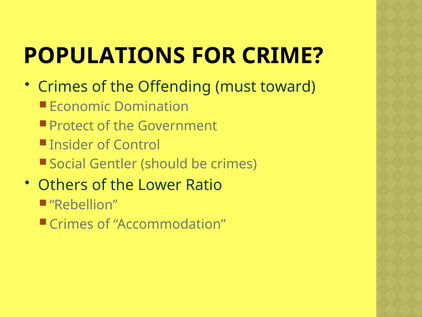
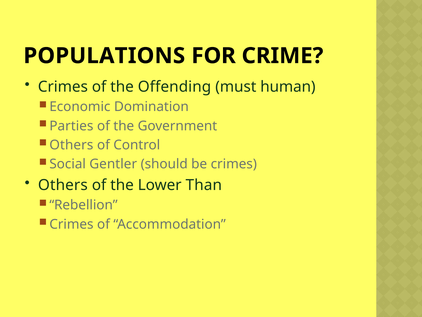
toward: toward -> human (288, 87)
Protect: Protect -> Parties (71, 126)
Insider: Insider -> Others (71, 145)
Ratio: Ratio -> Than (204, 185)
